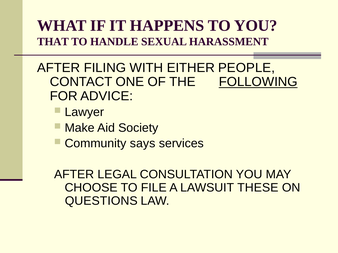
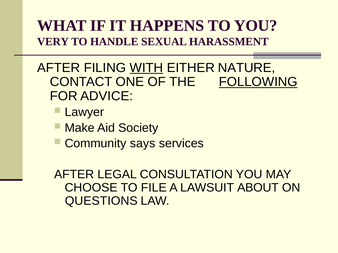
THAT: THAT -> VERY (53, 42)
WITH underline: none -> present (146, 68)
PEOPLE: PEOPLE -> NATURE (247, 68)
THESE: THESE -> ABOUT (258, 188)
